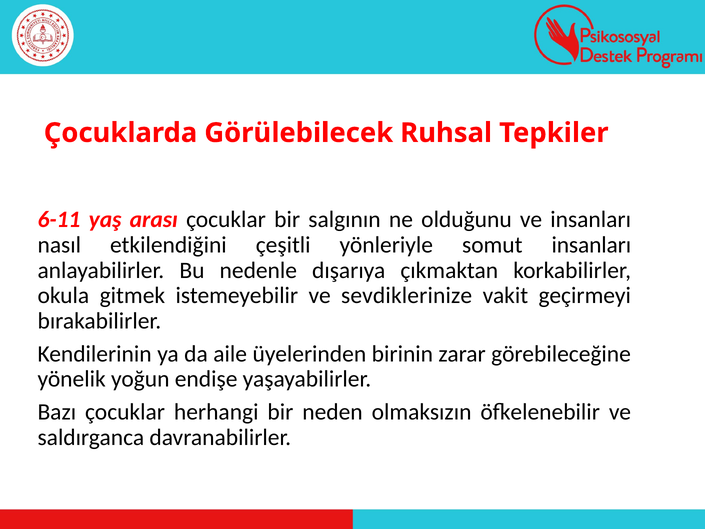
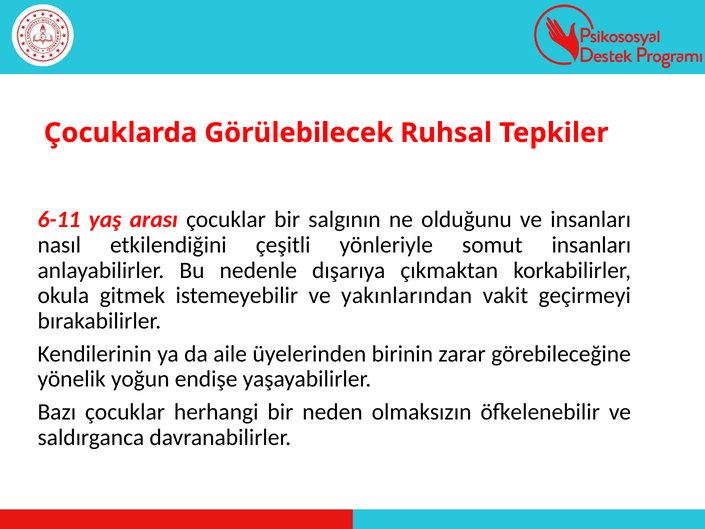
sevdiklerinize: sevdiklerinize -> yakınlarından (407, 296)
